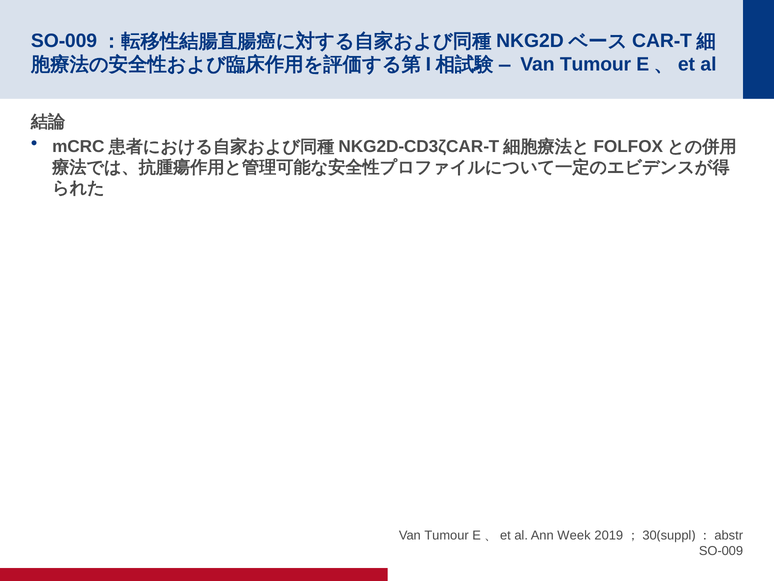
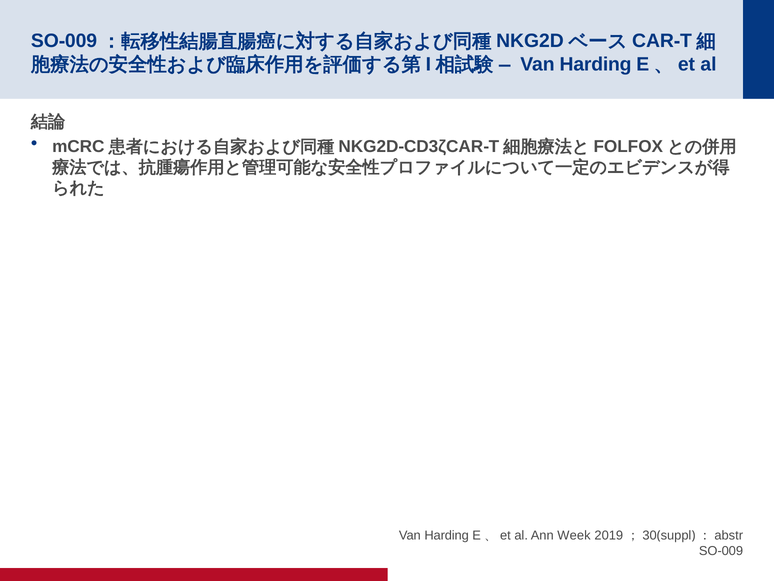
Tumour: Tumour -> Harding (596, 64)
Tumour: Tumour -> Harding (447, 535)
